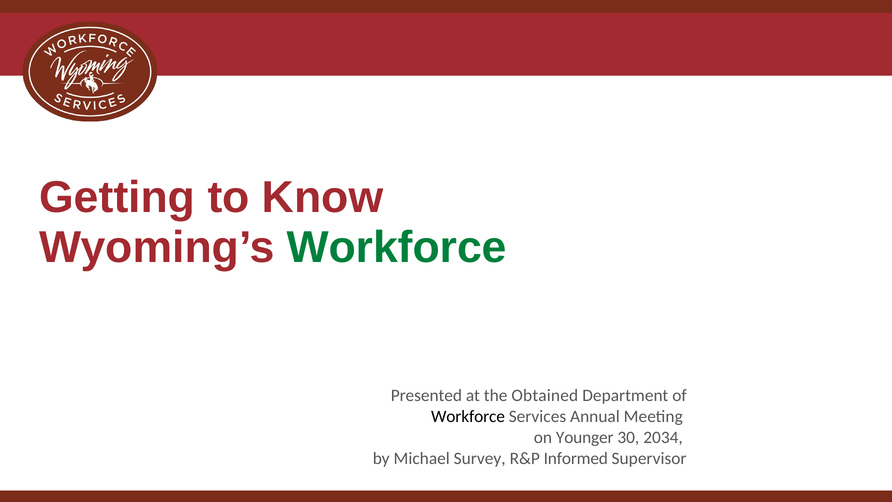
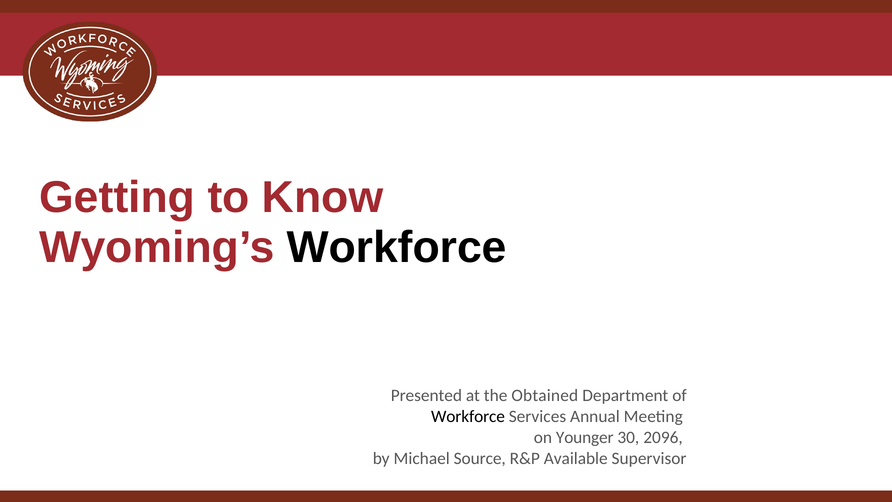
Workforce colour: green -> black (397, 247)
2034: 2034 -> 2096 (663, 437)
Survey: Survey -> Source (480, 458)
Informed: Informed -> Available (576, 458)
